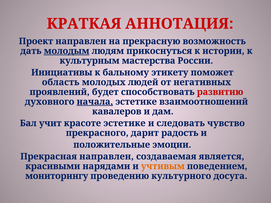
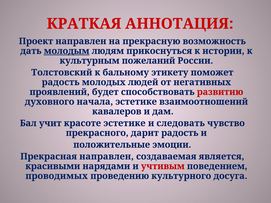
мастерства: мастерства -> пожеланий (149, 61)
Инициативы: Инициативы -> Толстовский (62, 73)
область: область -> радость (61, 82)
начала underline: present -> none (95, 102)
учтивым colour: orange -> red (163, 166)
мониторингу: мониторингу -> проводимых (57, 176)
